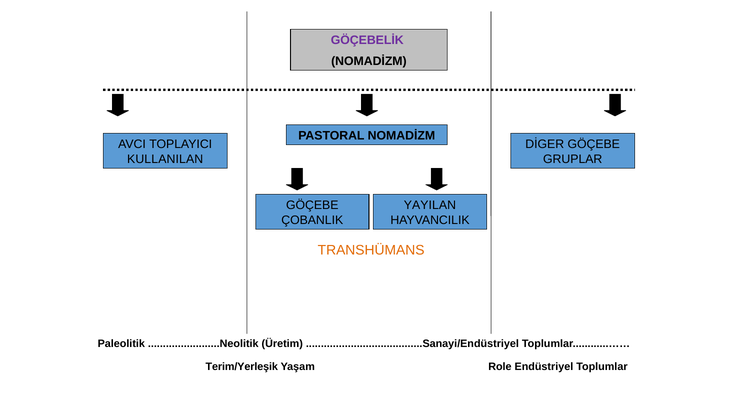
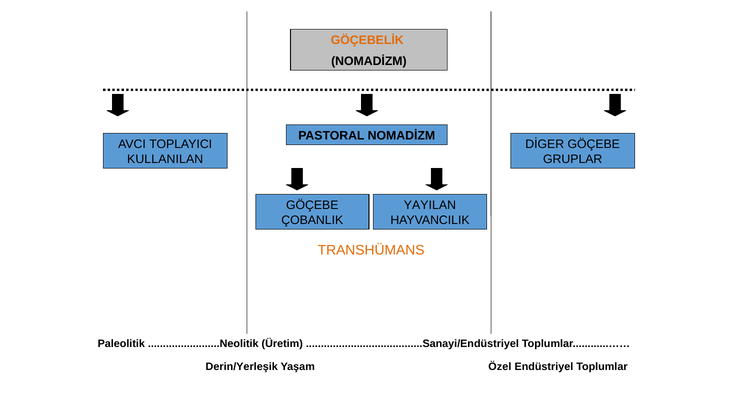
GÖÇEBELİK colour: purple -> orange (367, 40)
Terim/Yerleşik: Terim/Yerleşik -> Derin/Yerleşik (242, 367)
Role: Role -> Özel (500, 367)
